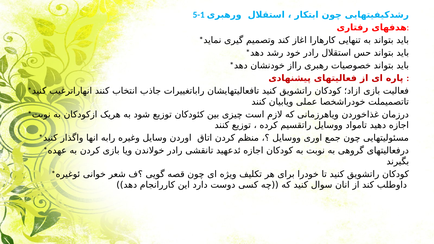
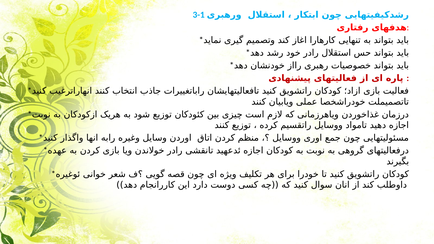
5-1: 5-1 -> 3-1 (199, 15)
